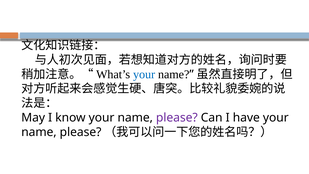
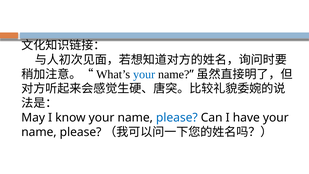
please colour: purple -> blue (177, 118)
